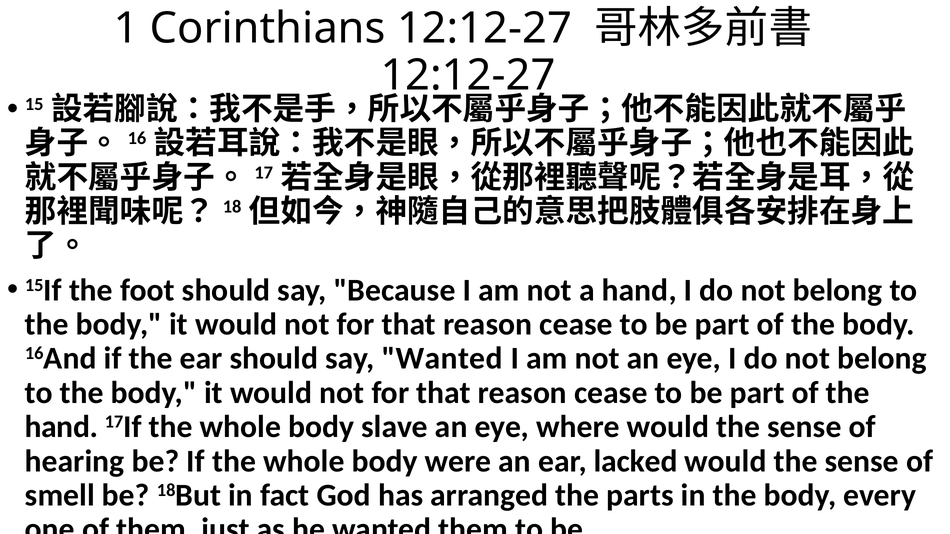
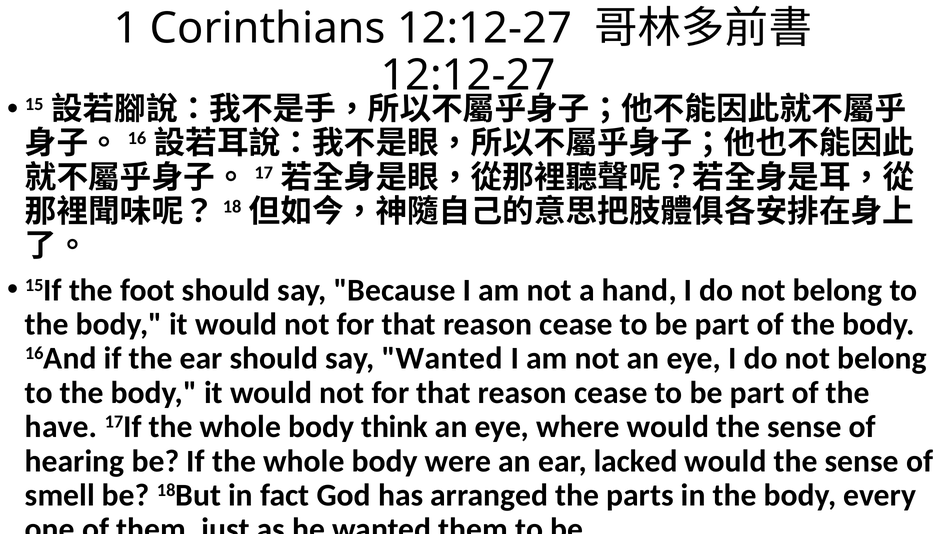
hand: hand -> have (61, 427)
slave: slave -> think (395, 427)
